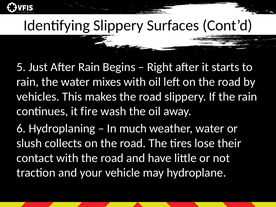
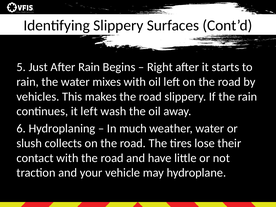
it fire: fire -> left (89, 111)
